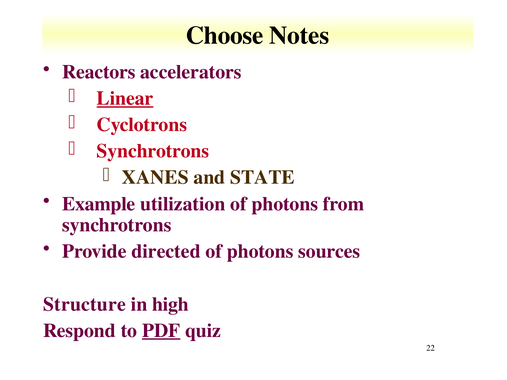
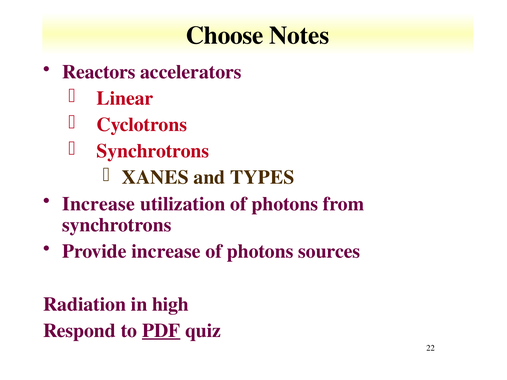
Linear underline: present -> none (125, 99)
STATE: STATE -> TYPES (262, 178)
Example: Example -> Increase (99, 204)
Provide directed: directed -> increase (166, 252)
Structure: Structure -> Radiation (85, 304)
